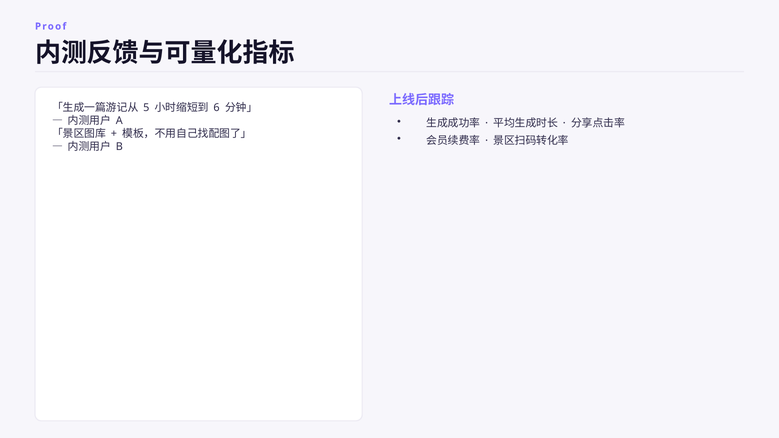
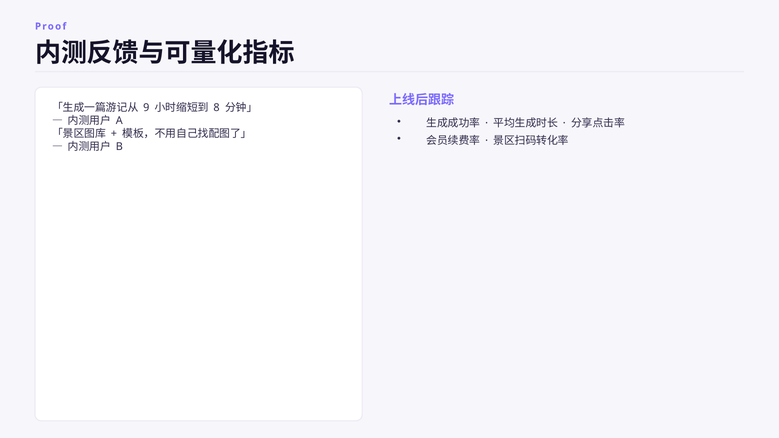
5: 5 -> 9 (146, 108)
6: 6 -> 8 (217, 108)
